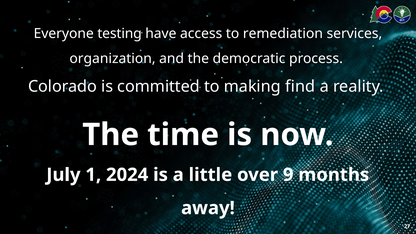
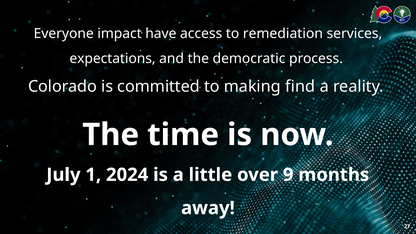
testing: testing -> impact (120, 34)
organization: organization -> expectations (113, 59)
